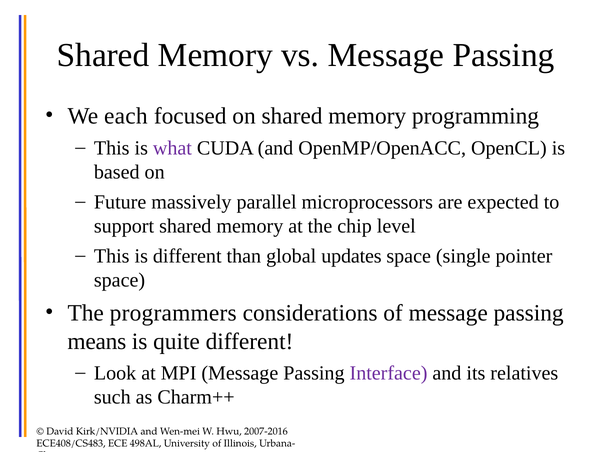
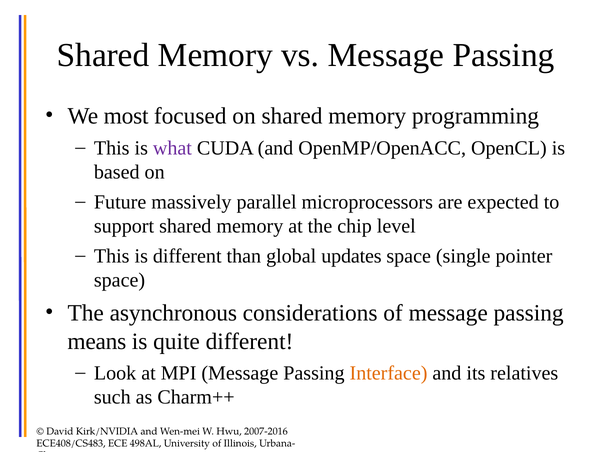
each: each -> most (126, 116)
programmers: programmers -> asynchronous (173, 313)
Interface colour: purple -> orange (389, 373)
